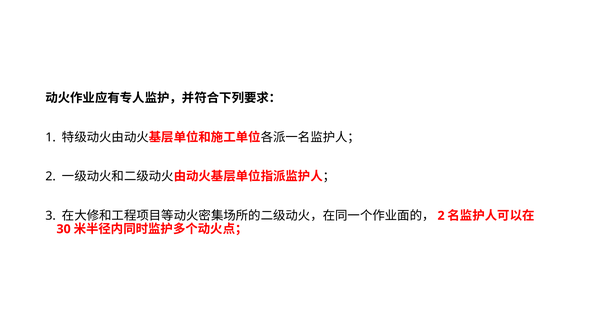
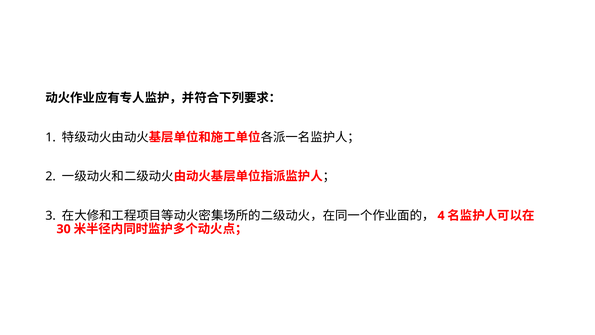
2: 2 -> 4 (441, 215)
